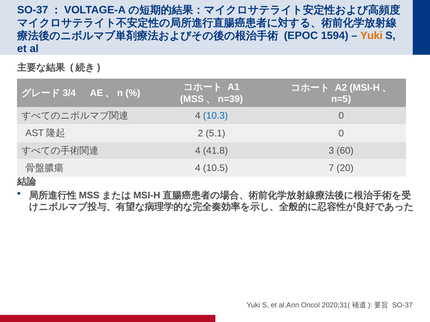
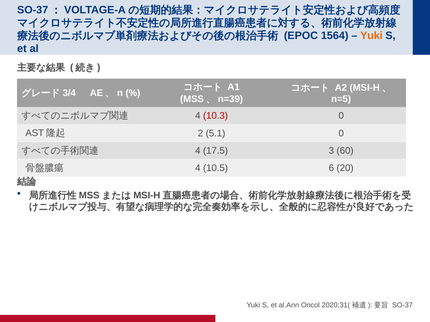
1594: 1594 -> 1564 (335, 36)
10.3 colour: blue -> red (215, 116)
41.8: 41.8 -> 17.5 (215, 151)
7: 7 -> 6 (331, 168)
